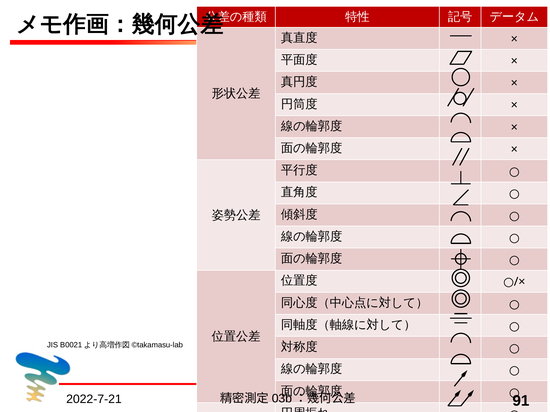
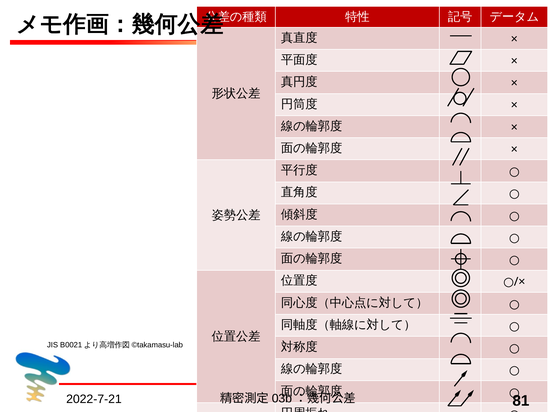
91: 91 -> 81 (521, 401)
